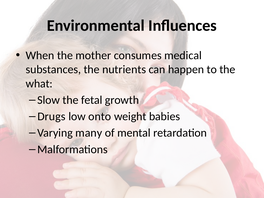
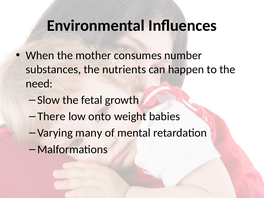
medical: medical -> number (183, 55)
what: what -> need (39, 84)
Drugs: Drugs -> There (51, 116)
